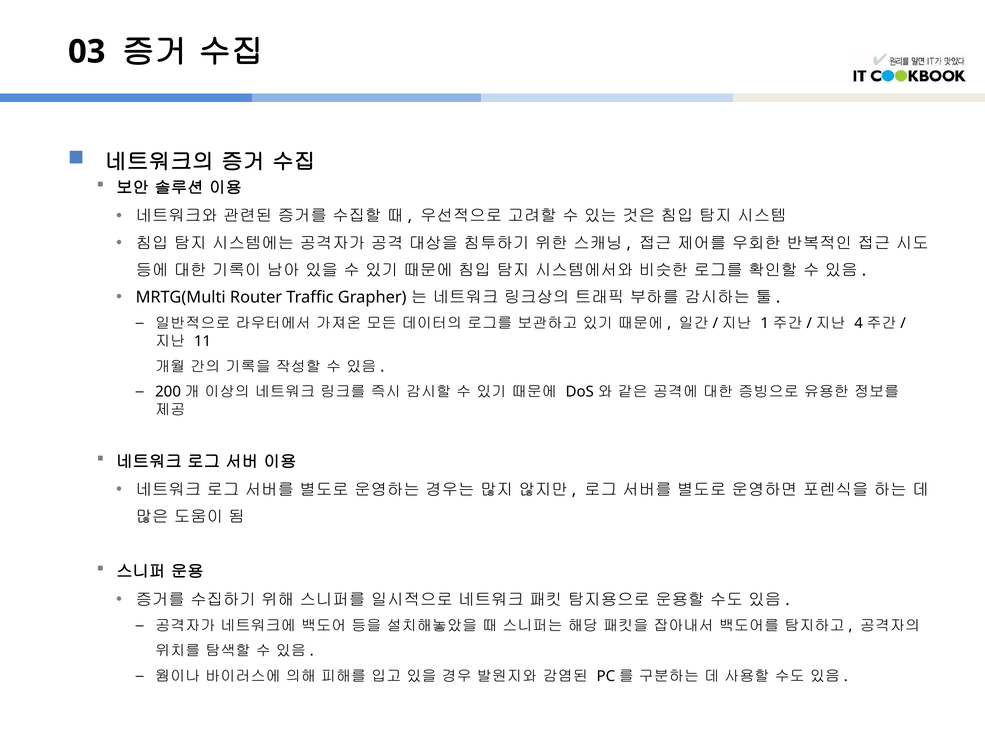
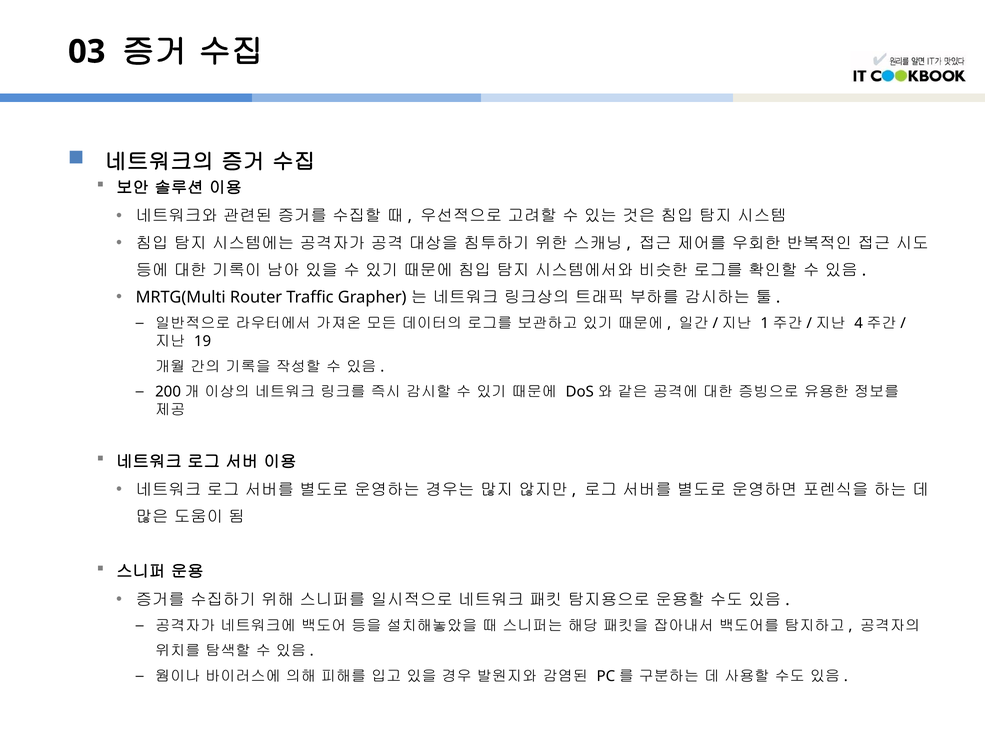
11: 11 -> 19 (203, 341)
